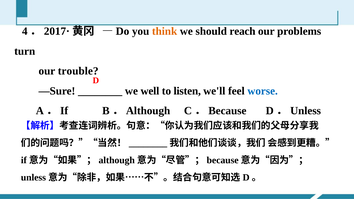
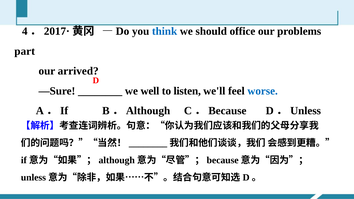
think colour: orange -> blue (165, 31)
reach: reach -> office (242, 31)
turn: turn -> part (25, 51)
trouble: trouble -> arrived (78, 71)
